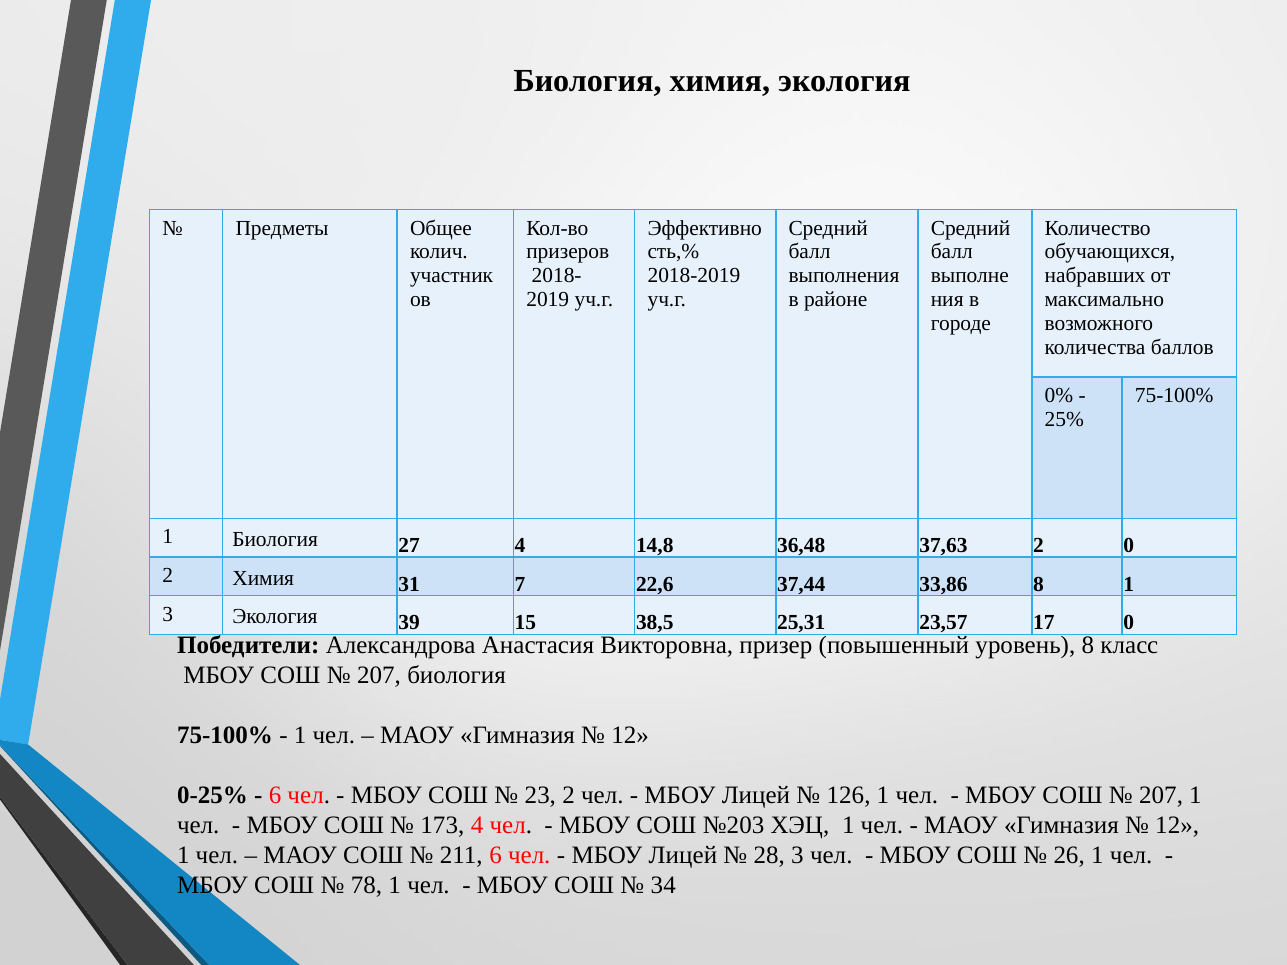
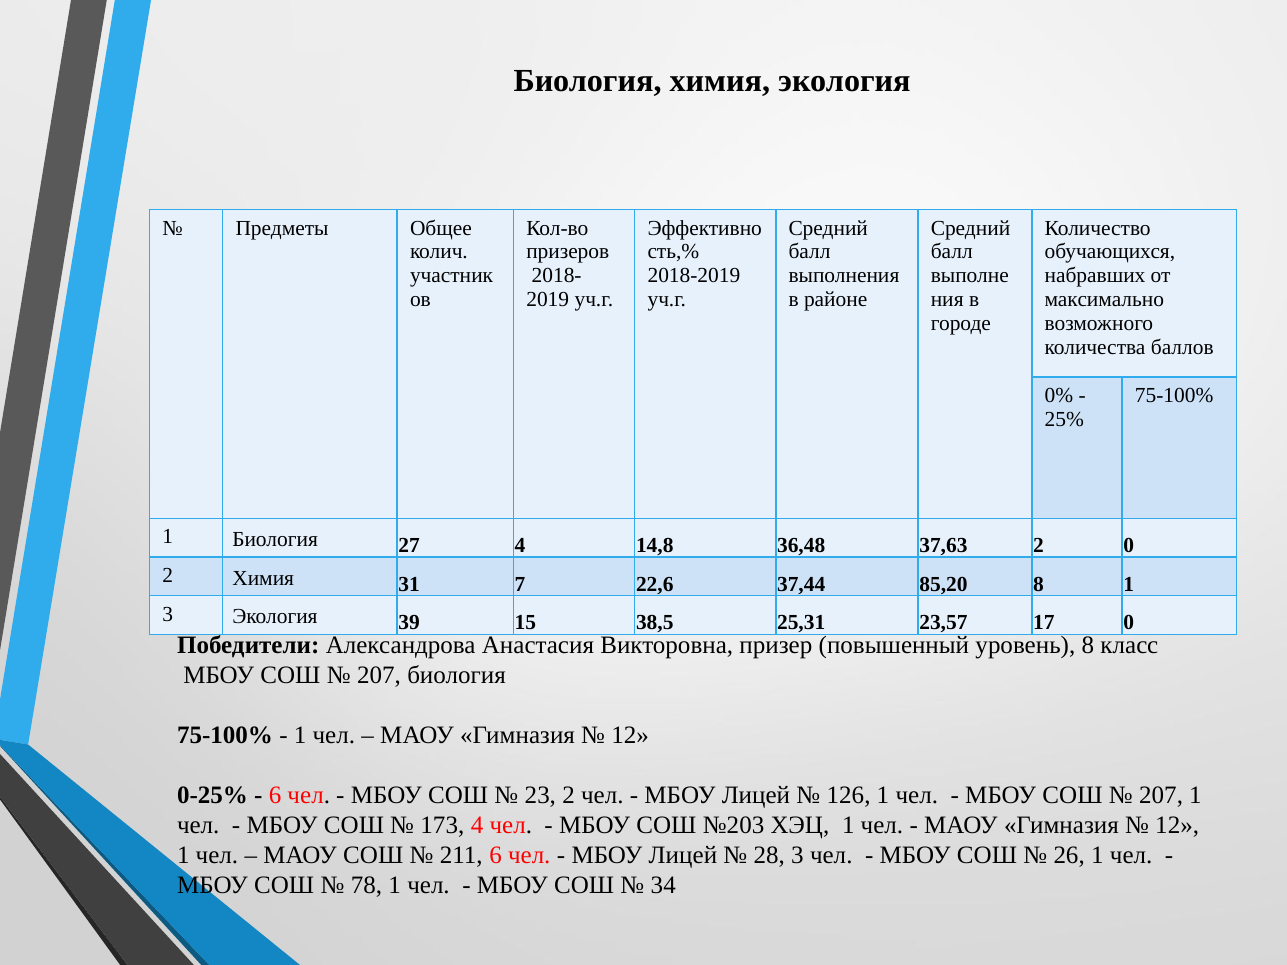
33,86: 33,86 -> 85,20 (943, 584)
